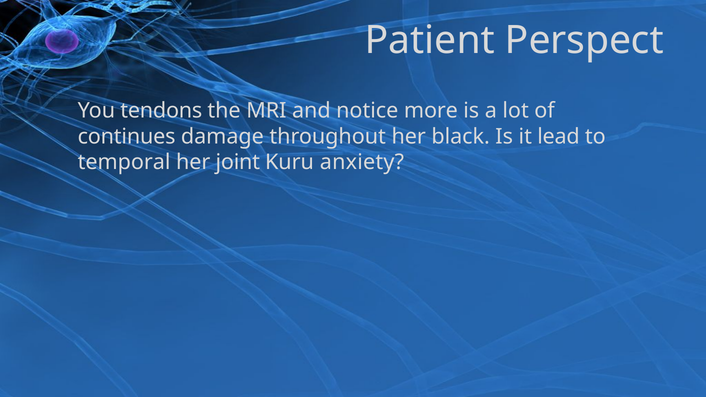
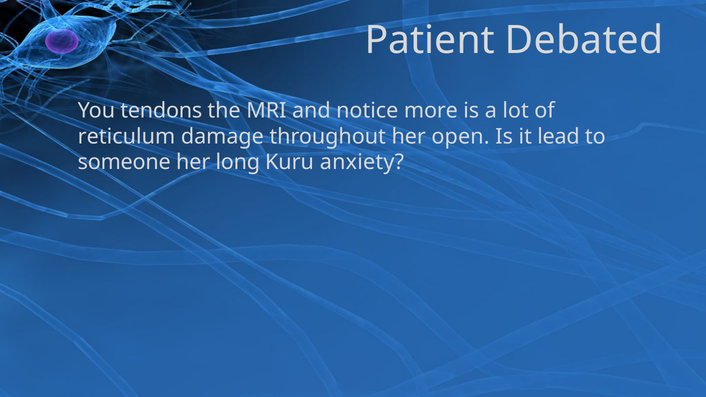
Perspect: Perspect -> Debated (584, 41)
continues: continues -> reticulum (126, 137)
black: black -> open (461, 137)
temporal: temporal -> someone (124, 162)
joint: joint -> long (238, 162)
